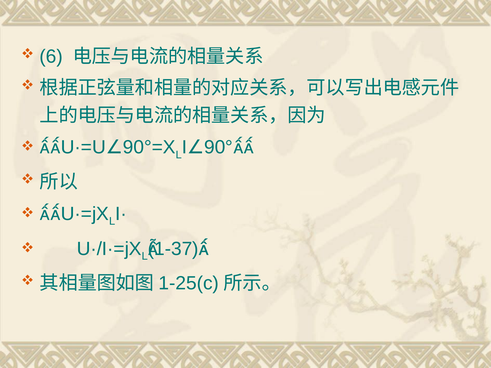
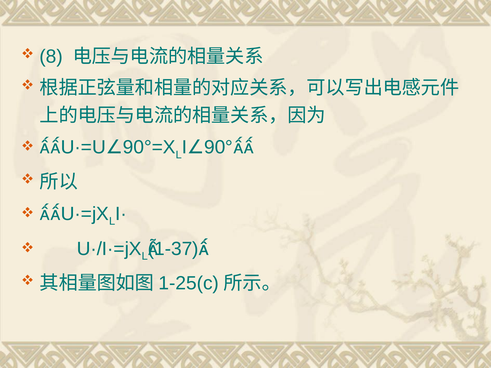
6: 6 -> 8 (51, 57)
